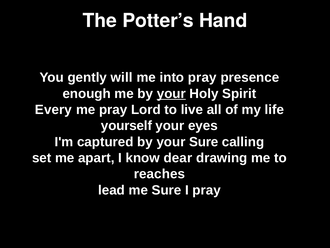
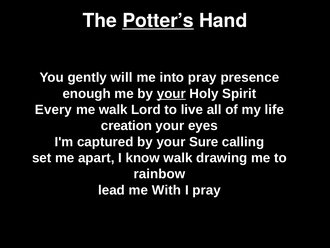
Potter’s underline: none -> present (158, 21)
me pray: pray -> walk (113, 110)
yourself: yourself -> creation (126, 126)
know dear: dear -> walk (178, 158)
reaches: reaches -> rainbow (159, 174)
me Sure: Sure -> With (166, 190)
